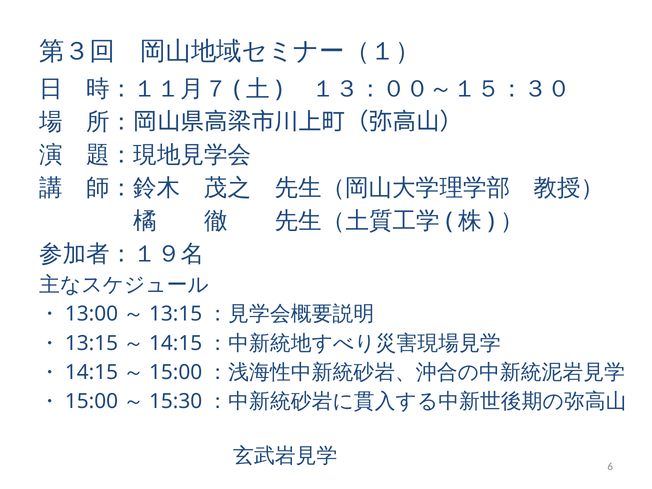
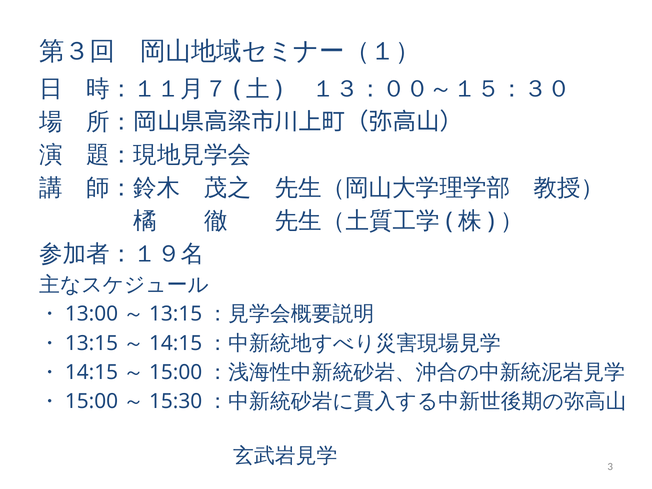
6: 6 -> 3 (610, 467)
